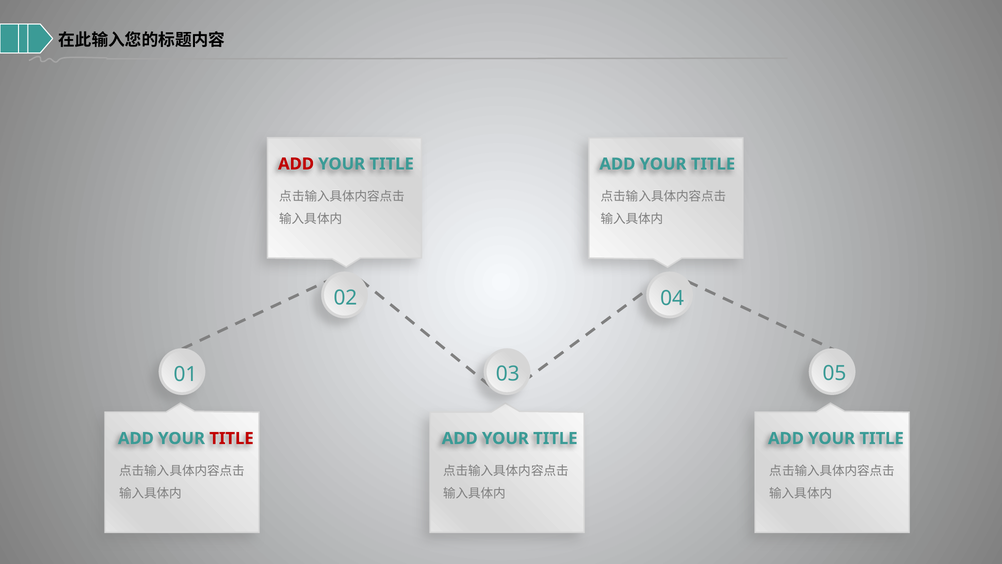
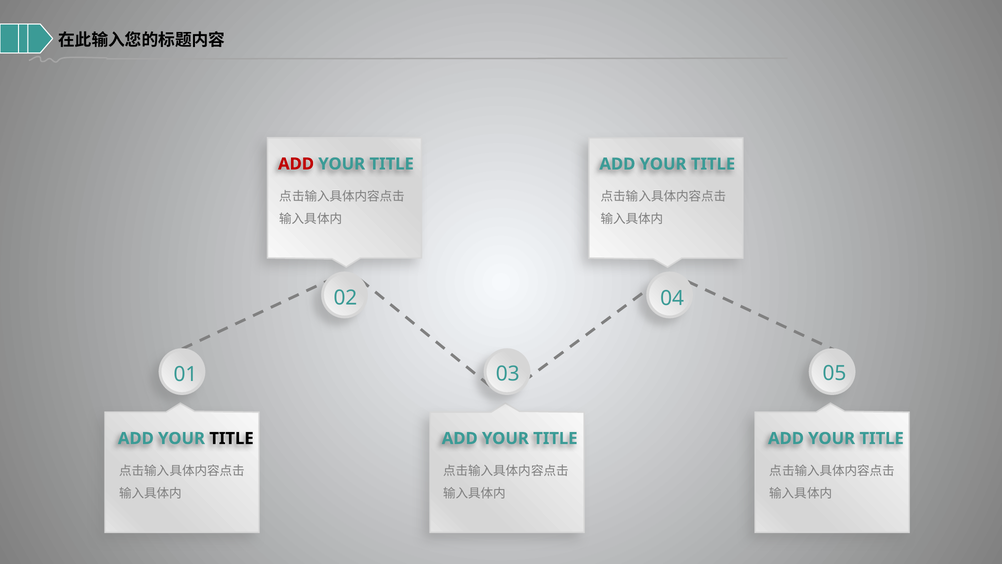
TITLE colour: red -> black (232, 438)
